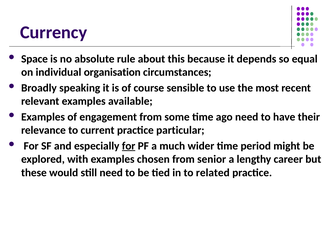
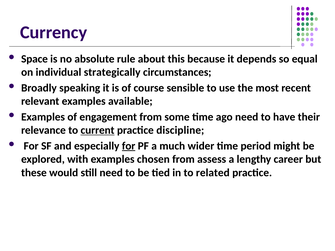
organisation: organisation -> strategically (112, 72)
current underline: none -> present (98, 130)
particular: particular -> discipline (180, 130)
senior: senior -> assess (212, 159)
